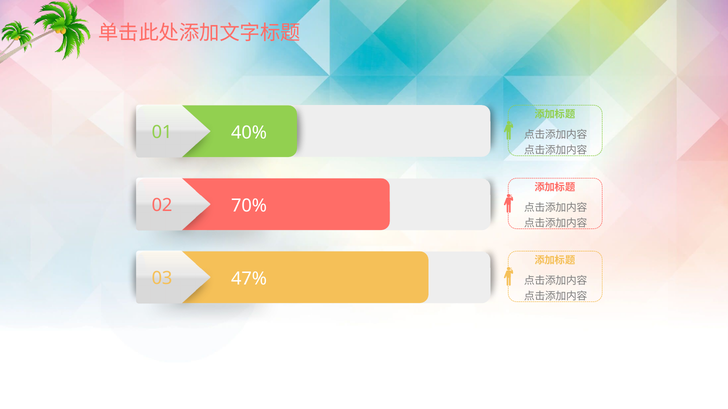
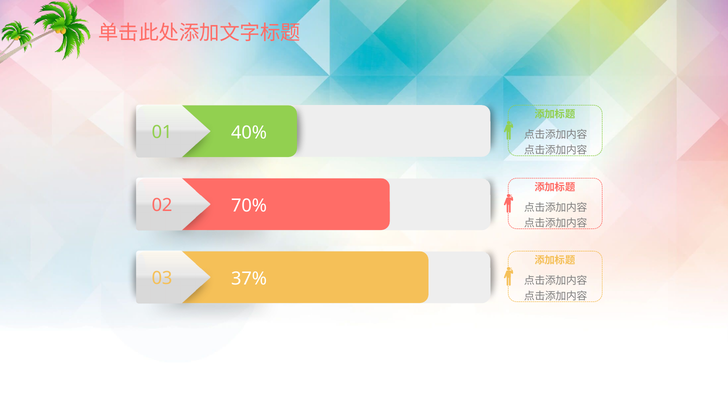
47%: 47% -> 37% (249, 279)
